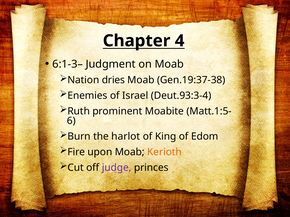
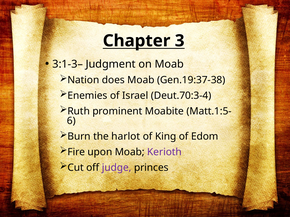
4: 4 -> 3 (180, 41)
6:1-3–: 6:1-3– -> 3:1-3– (68, 64)
dries: dries -> does (113, 80)
Deut.93:3-4: Deut.93:3-4 -> Deut.70:3-4 (181, 96)
Kerioth colour: orange -> purple (164, 152)
